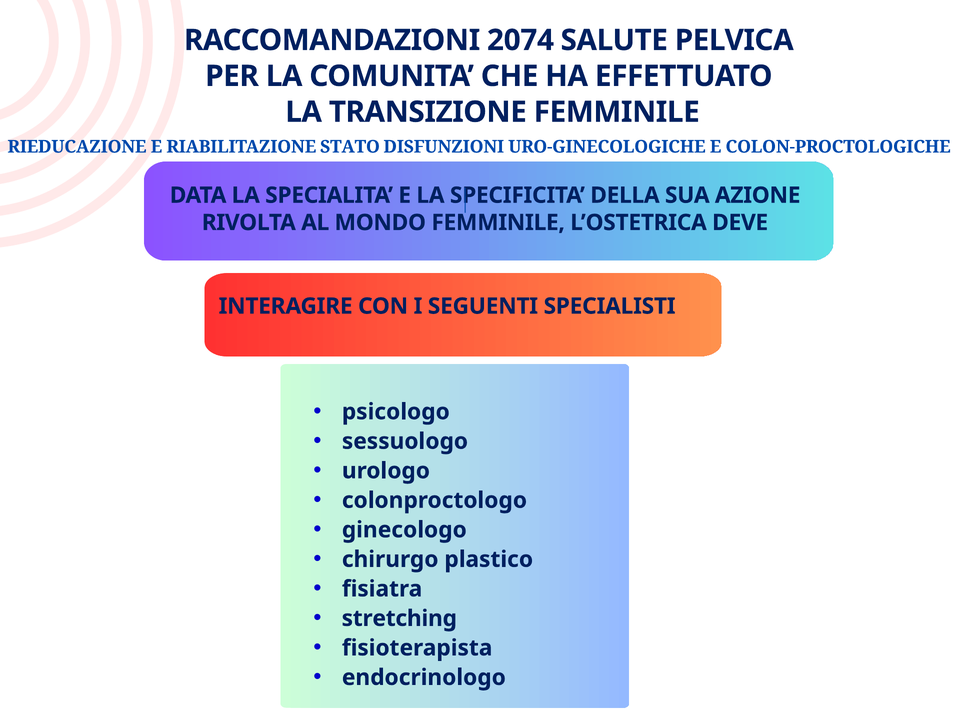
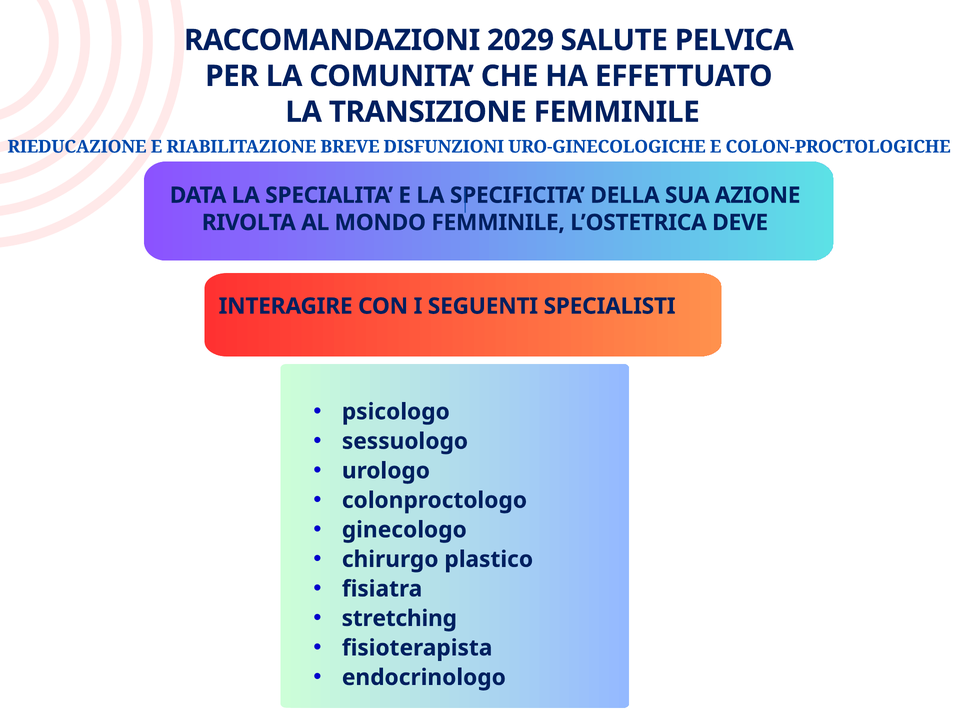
2074: 2074 -> 2029 (521, 40)
STATO: STATO -> BREVE (350, 147)
